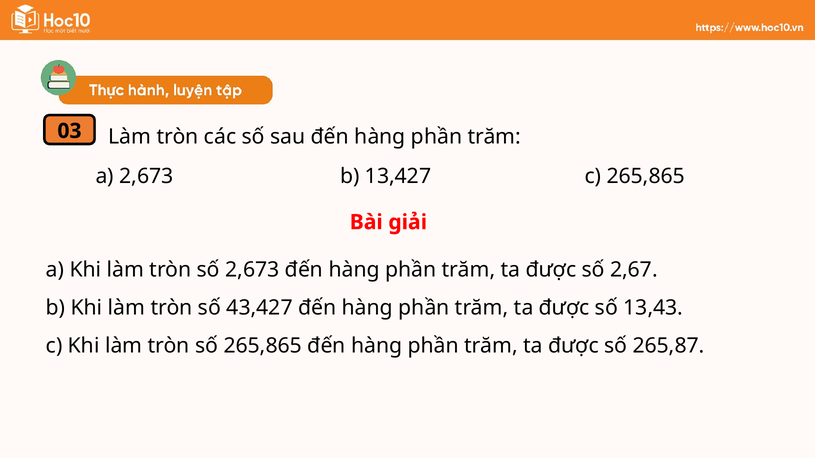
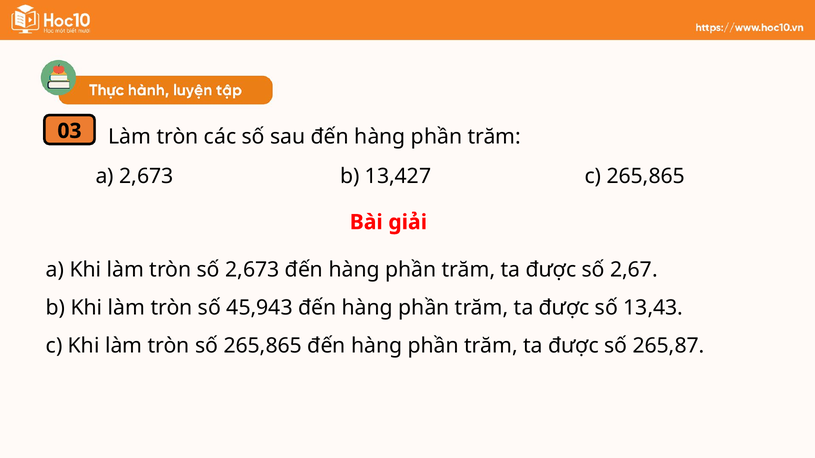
43,427: 43,427 -> 45,943 (260, 308)
